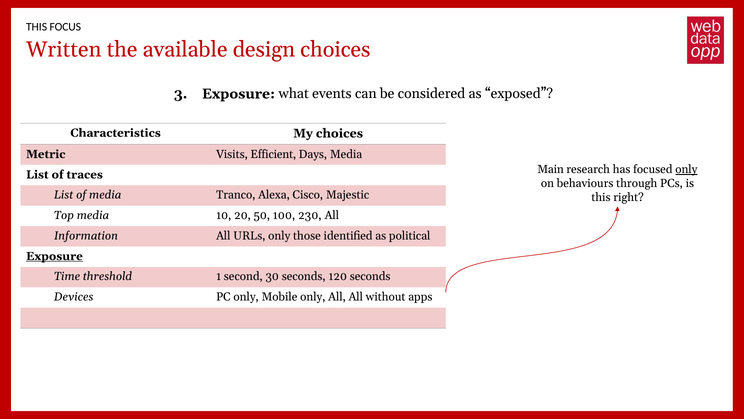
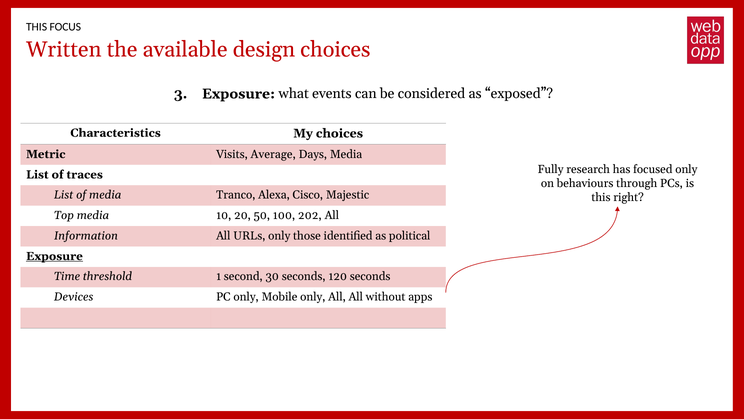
Efficient: Efficient -> Average (273, 154)
Main: Main -> Fully (551, 169)
only underline: present -> none (686, 169)
230: 230 -> 202 (310, 215)
